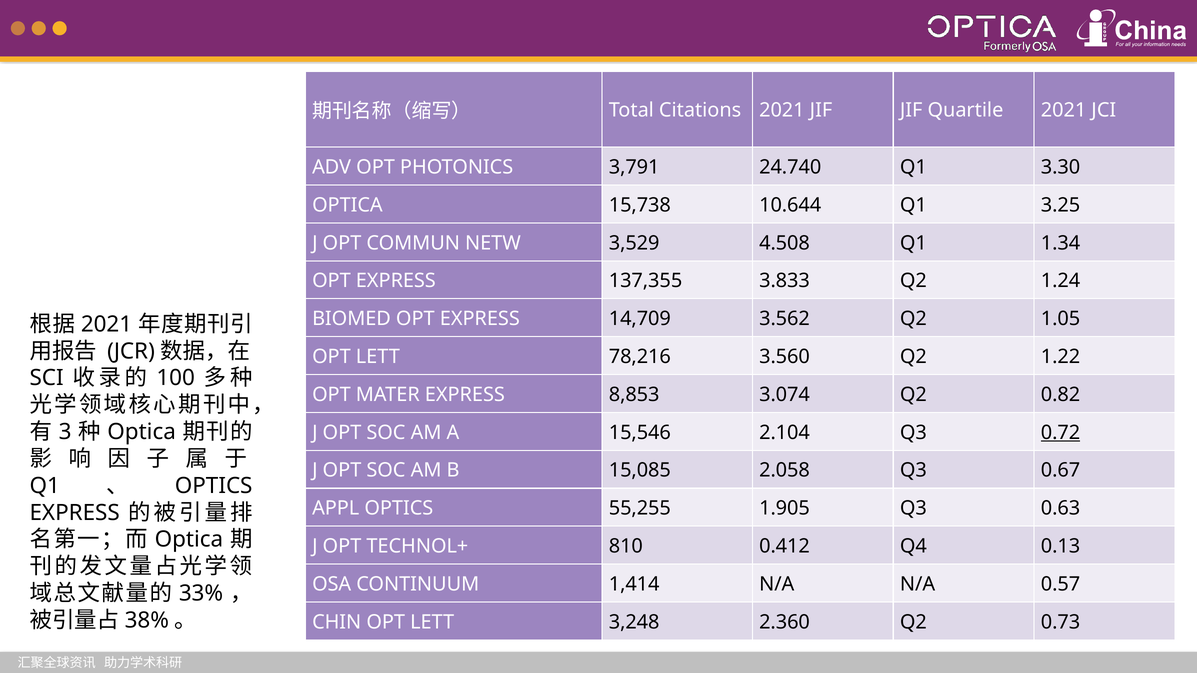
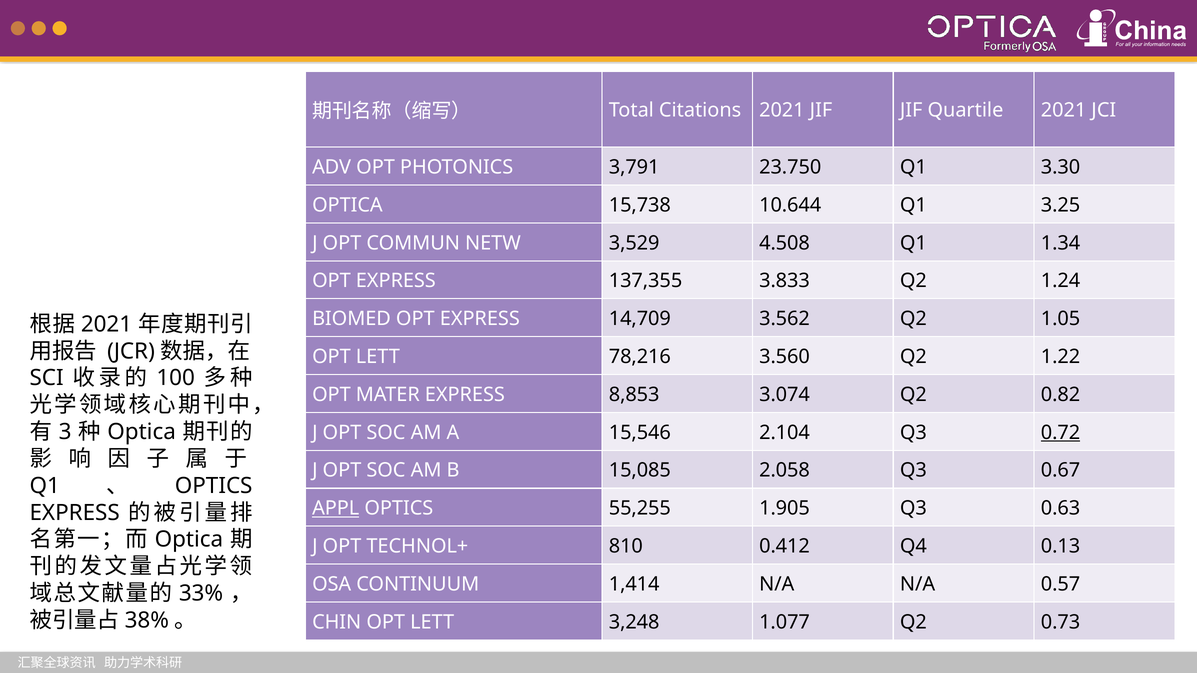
24.740: 24.740 -> 23.750 (790, 167)
APPL underline: none -> present (336, 509)
2.360: 2.360 -> 1.077 (785, 622)
